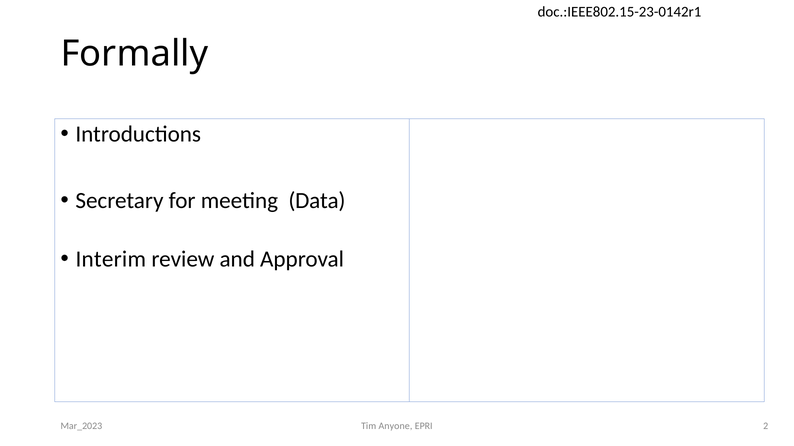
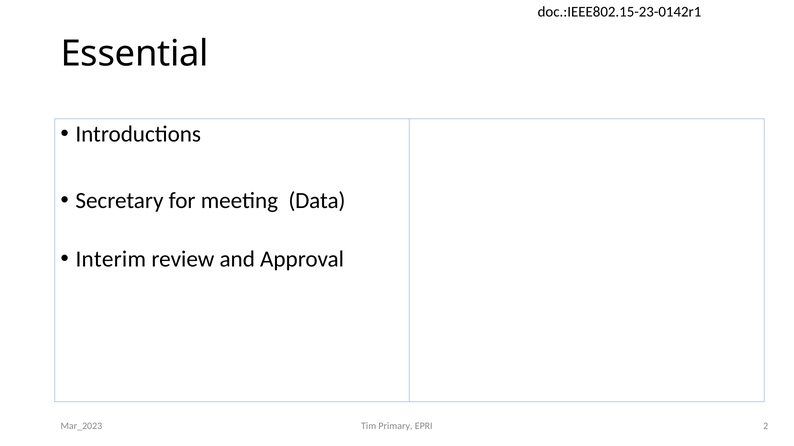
Formally: Formally -> Essential (135, 54)
Anyone: Anyone -> Primary (395, 427)
